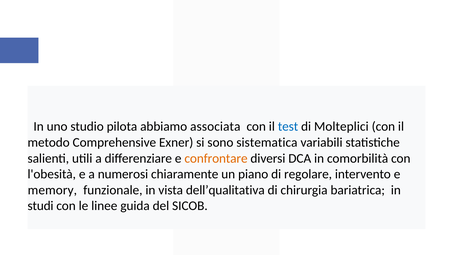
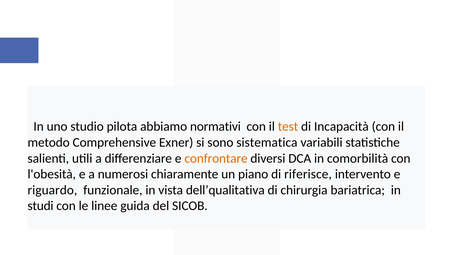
associata: associata -> normativi (215, 126)
test colour: blue -> orange (288, 126)
Molteplici: Molteplici -> Incapacità (341, 126)
regolare: regolare -> riferisce (308, 174)
memory: memory -> riguardo (52, 190)
